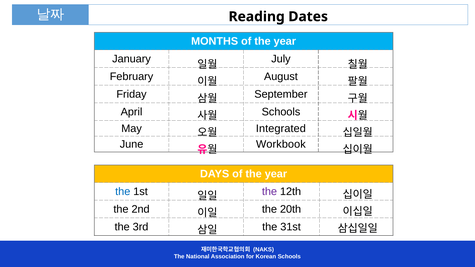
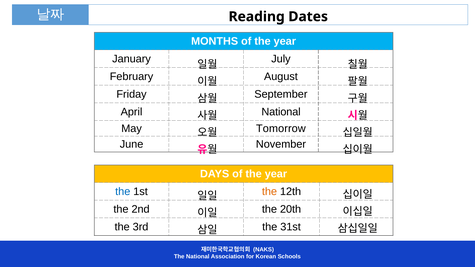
April Schools: Schools -> National (281, 112)
Integrated: Integrated -> Tomorrow (281, 129)
Workbook: Workbook -> November (281, 144)
the colour: purple -> orange (269, 192)
